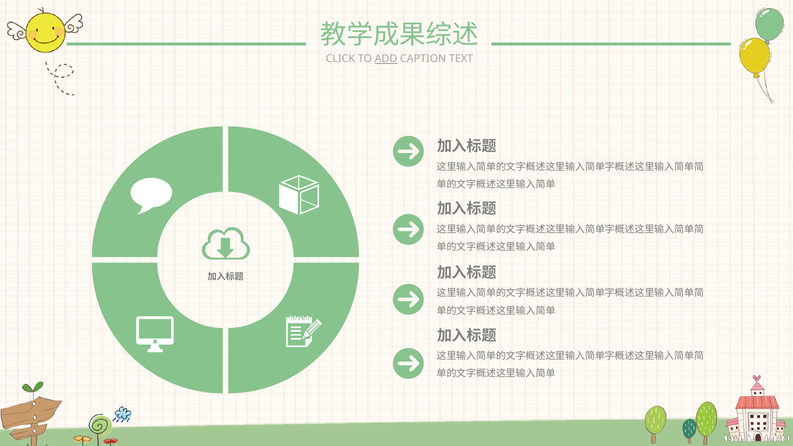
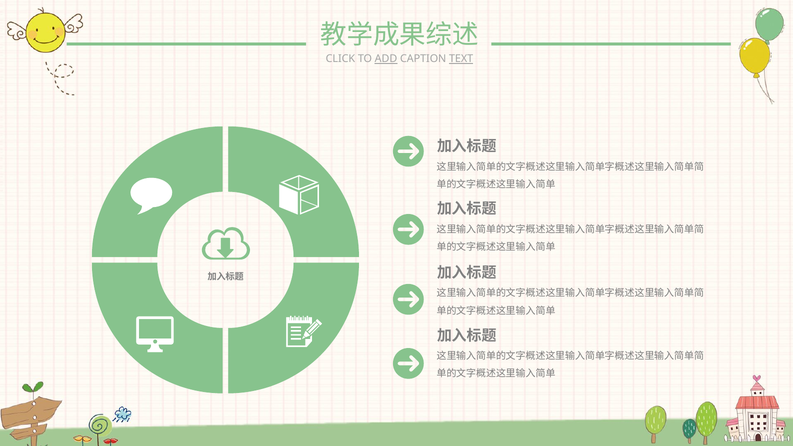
TEXT underline: none -> present (461, 59)
